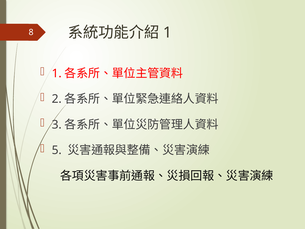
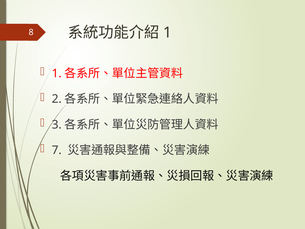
5: 5 -> 7 (57, 150)
